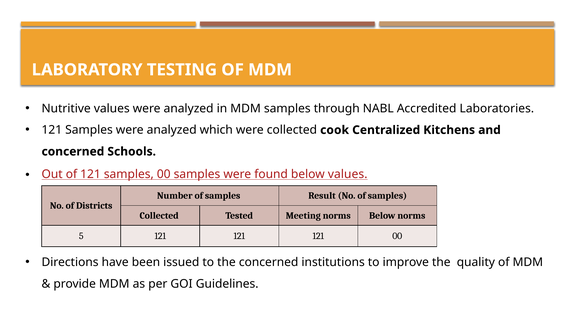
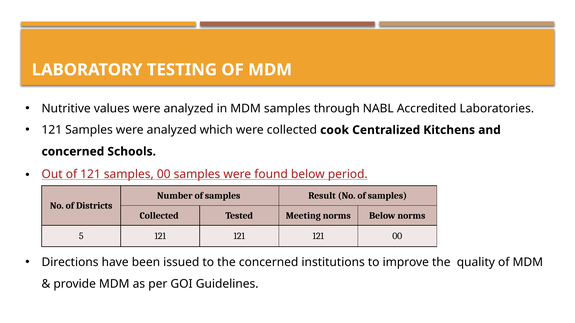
below values: values -> period (348, 174)
